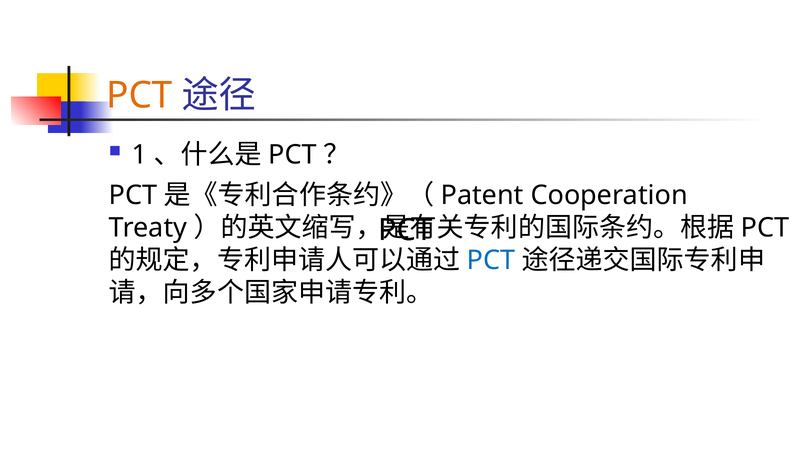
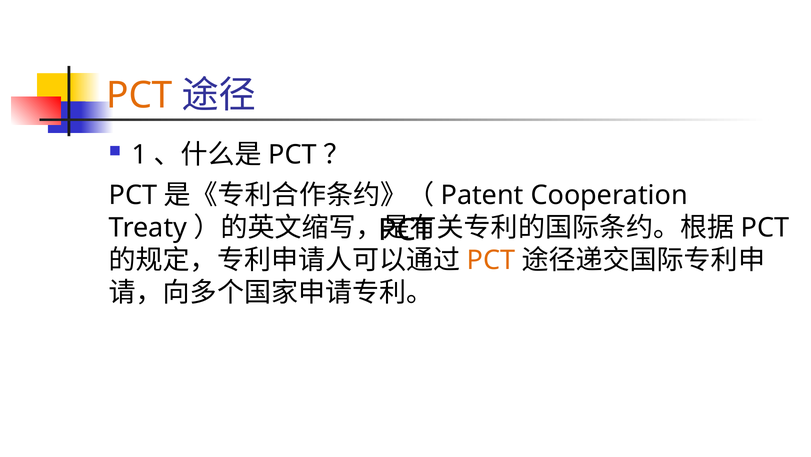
PCT colour: blue -> orange (491, 260)
